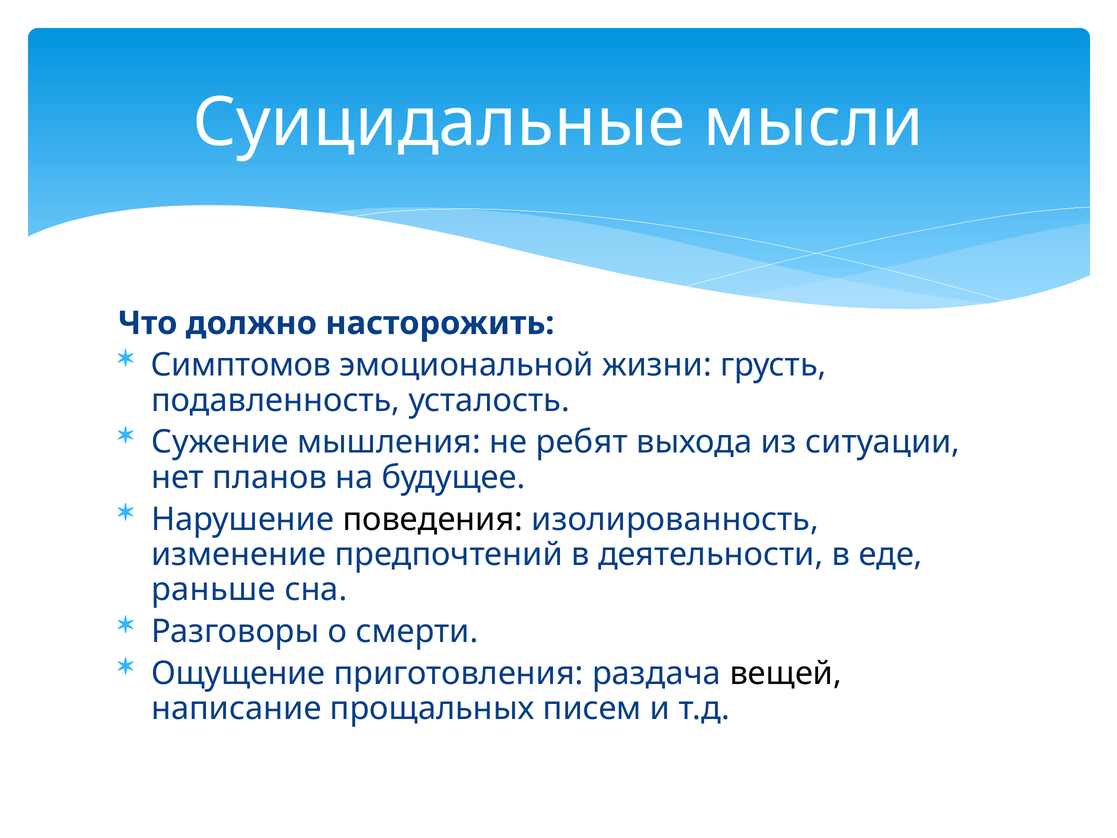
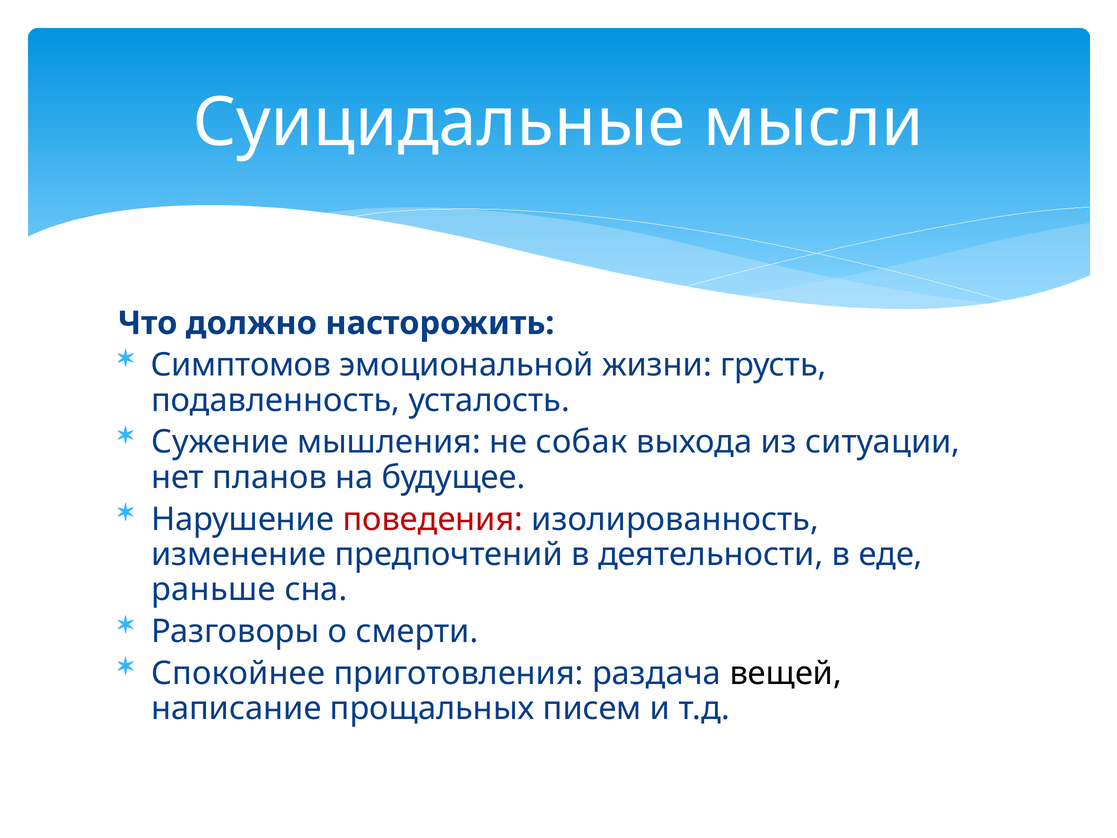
ребят: ребят -> собак (582, 442)
поведения colour: black -> red (433, 519)
Ощущение: Ощущение -> Спокойнее (238, 673)
